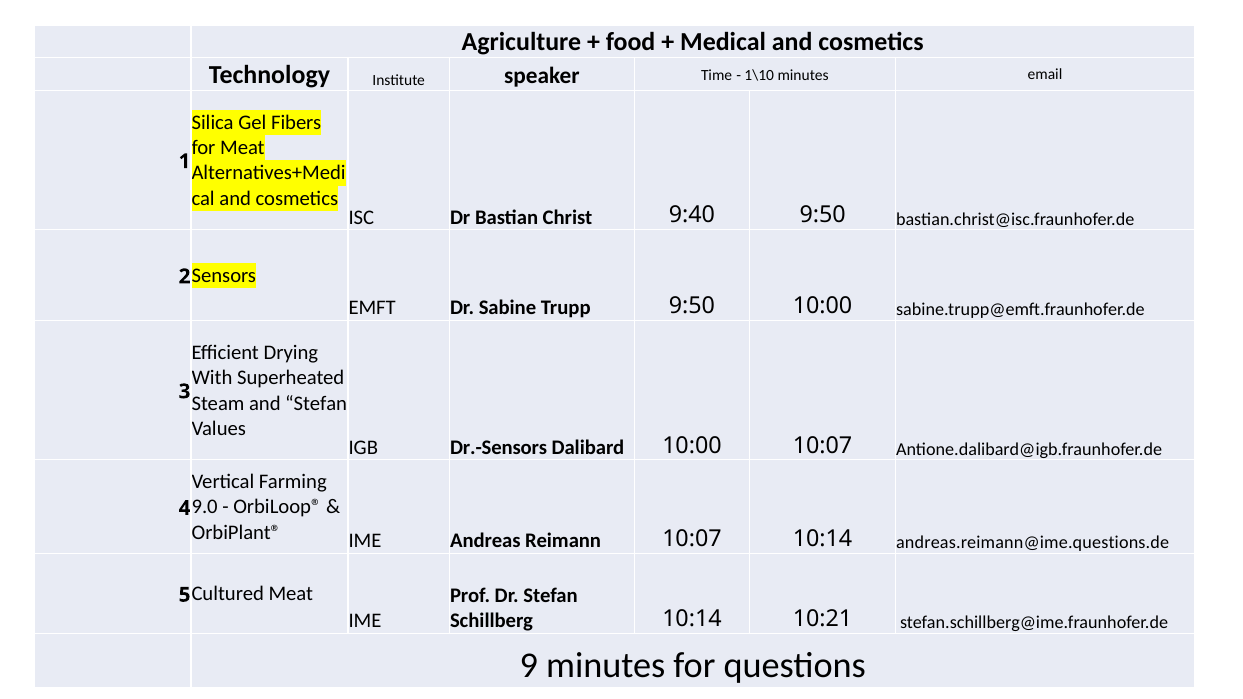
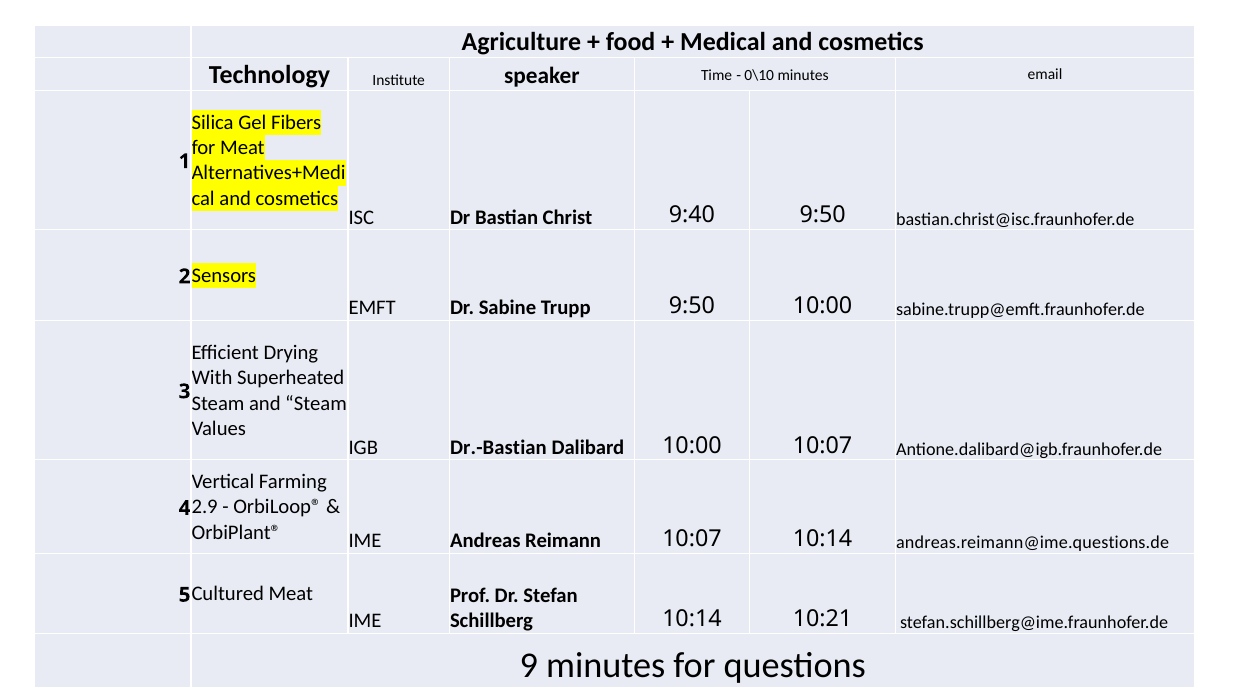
1\10: 1\10 -> 0\10 (759, 75)
and Stefan: Stefan -> Steam (316, 403)
Dr.-Sensors: Dr.-Sensors -> Dr.-Bastian (498, 448)
9.0: 9.0 -> 2.9 (205, 507)
